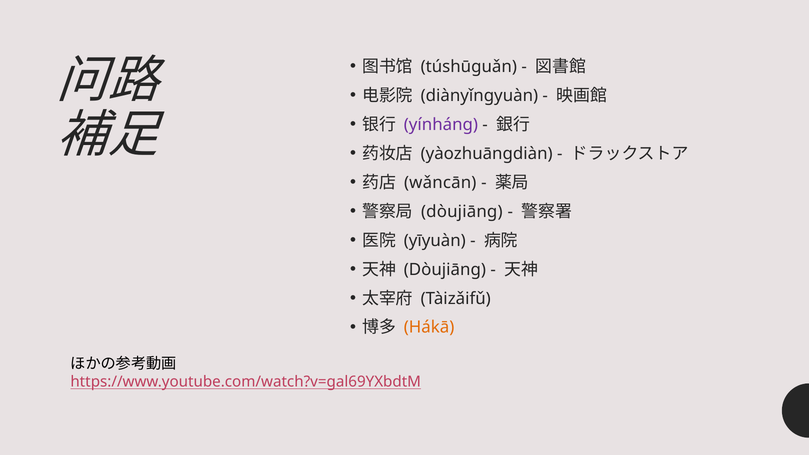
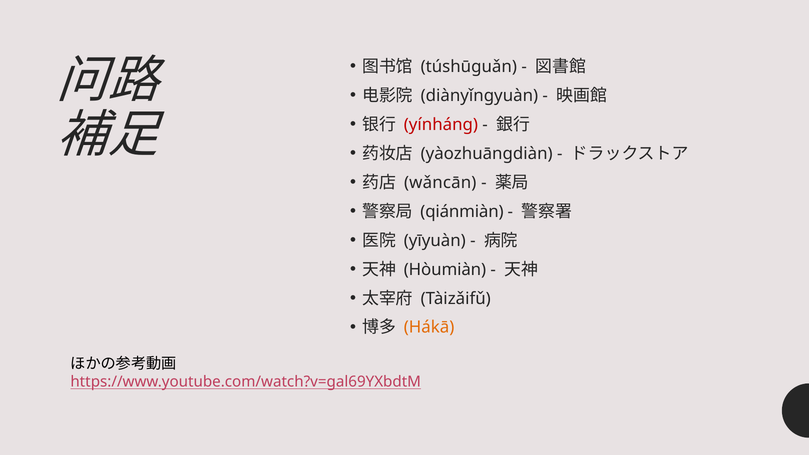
yínháng colour: purple -> red (441, 125)
dòujiāng: dòujiāng -> qiánmiàn (462, 212)
Dòujiāng: Dòujiāng -> Hòumiàn (445, 270)
